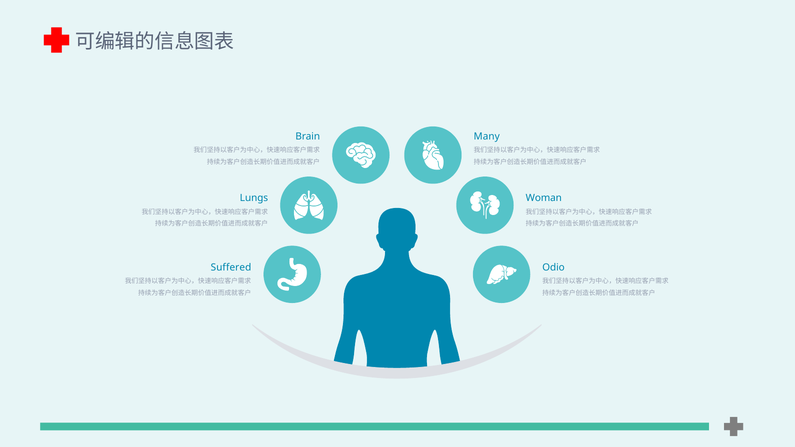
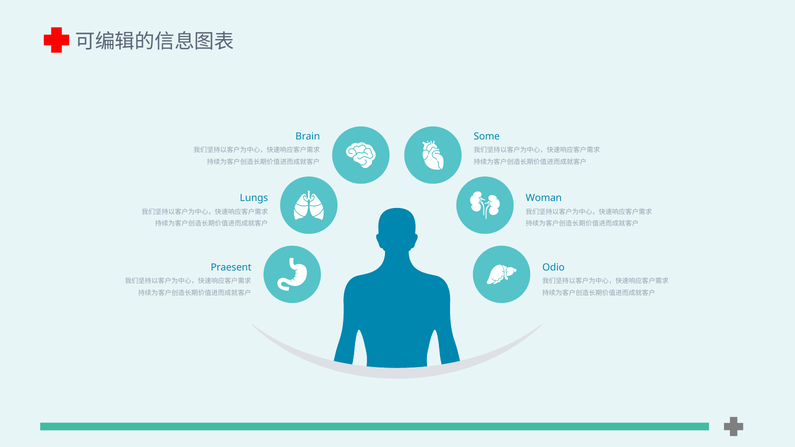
Many: Many -> Some (487, 136)
Suffered: Suffered -> Praesent (231, 267)
